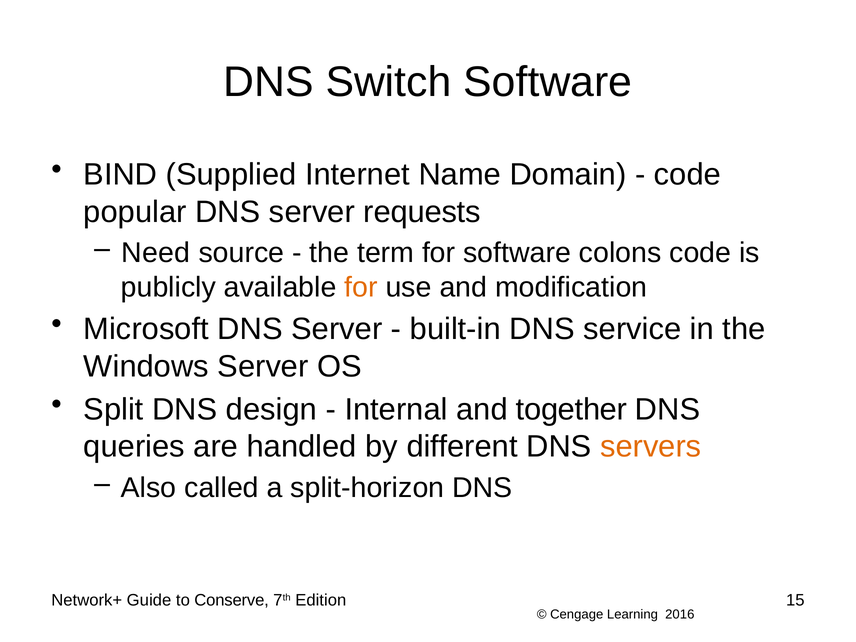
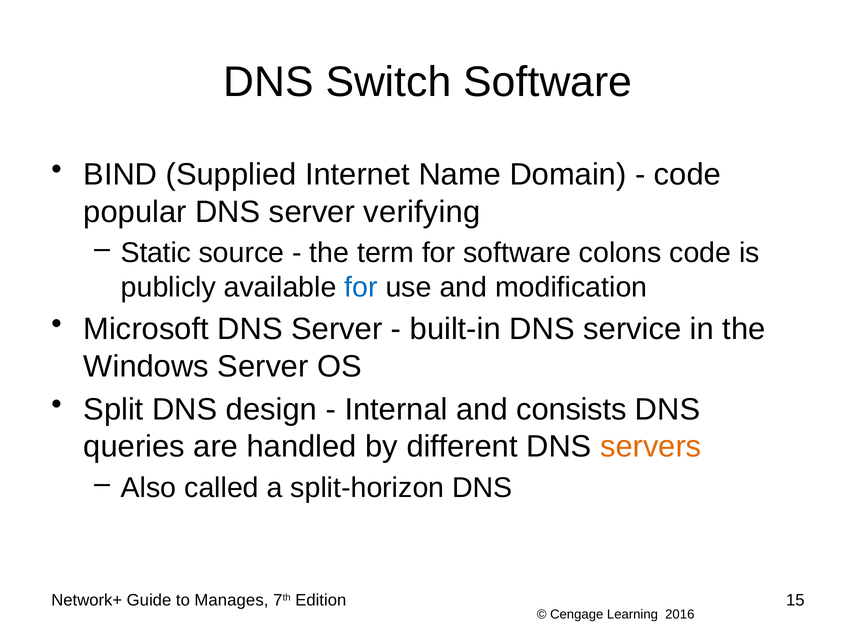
requests: requests -> verifying (422, 212)
Need: Need -> Static (156, 253)
for colour: orange -> blue (361, 287)
together: together -> consists (571, 410)
Conserve: Conserve -> Manages (231, 600)
